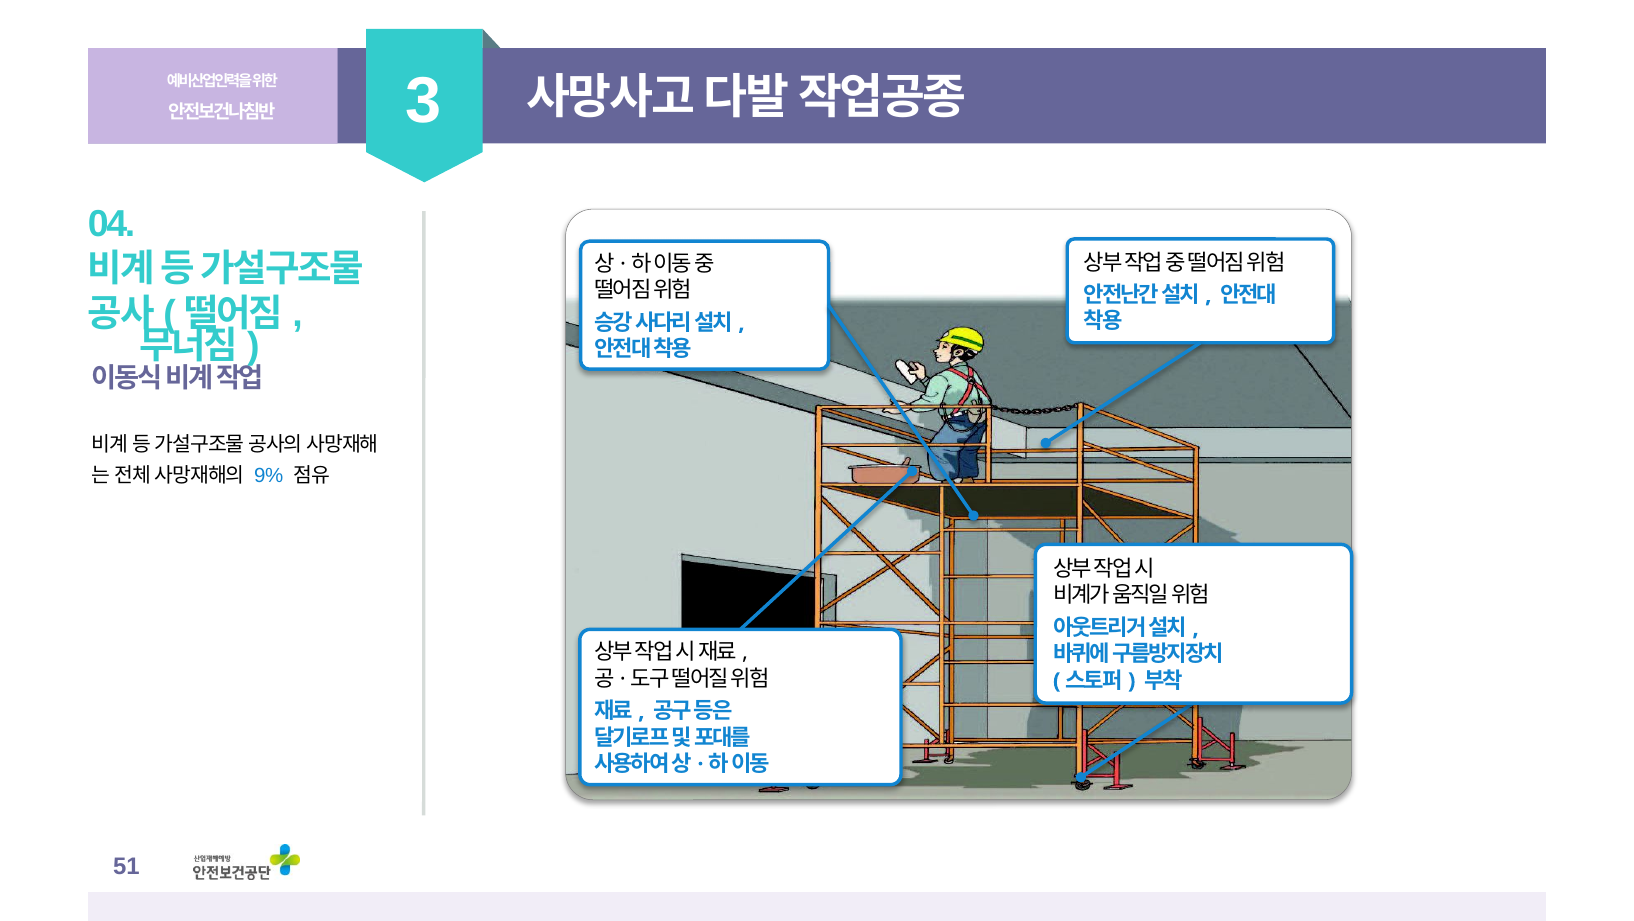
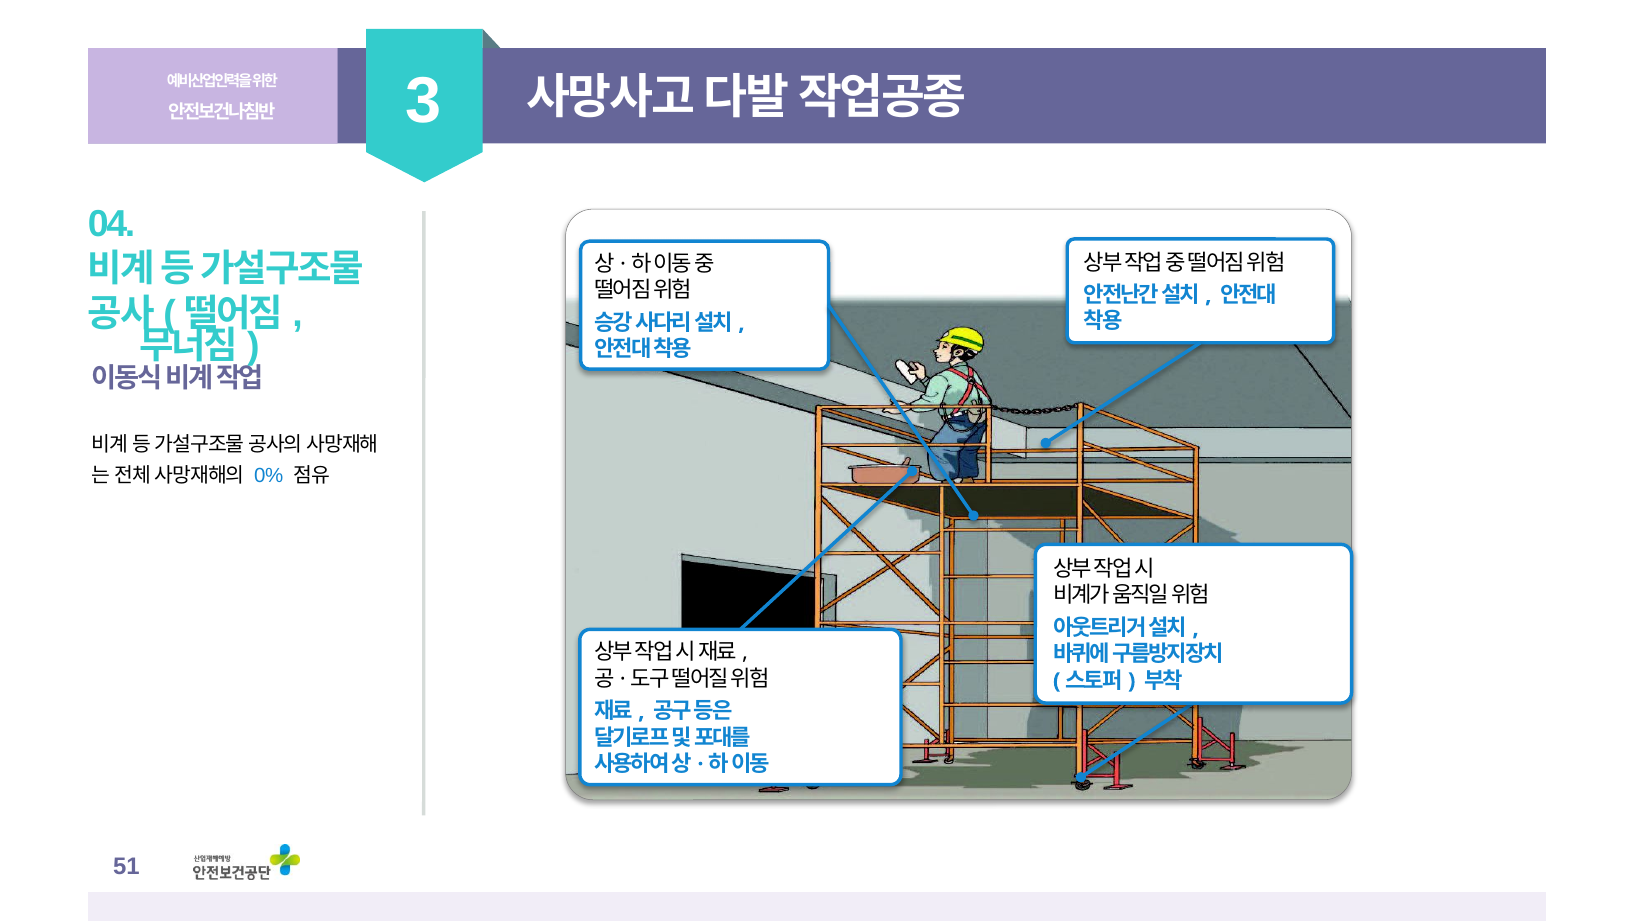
9%: 9% -> 0% (269, 476)
